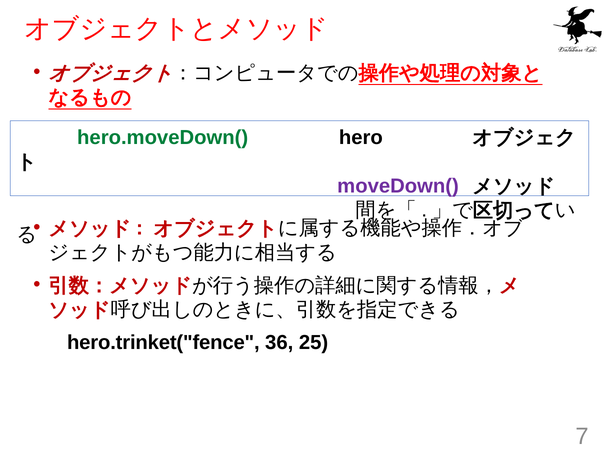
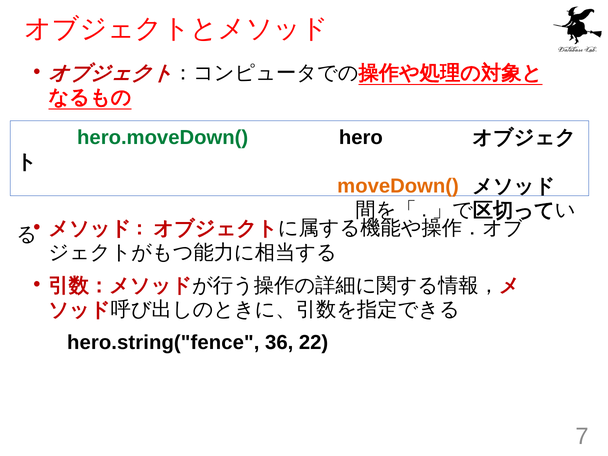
moveDown( colour: purple -> orange (398, 186)
hero.trinket("fence: hero.trinket("fence -> hero.string("fence (163, 342)
25: 25 -> 22 (314, 342)
